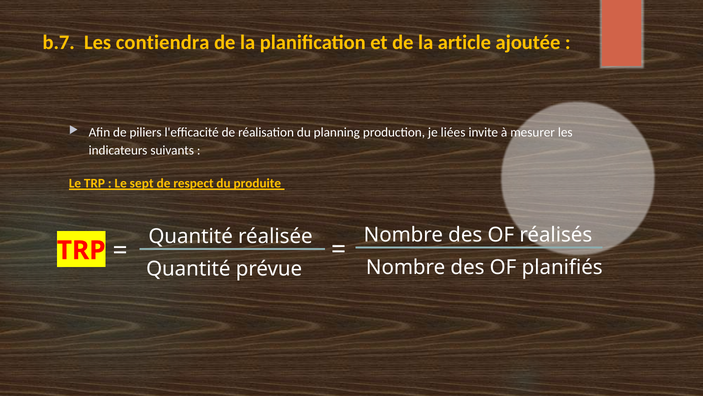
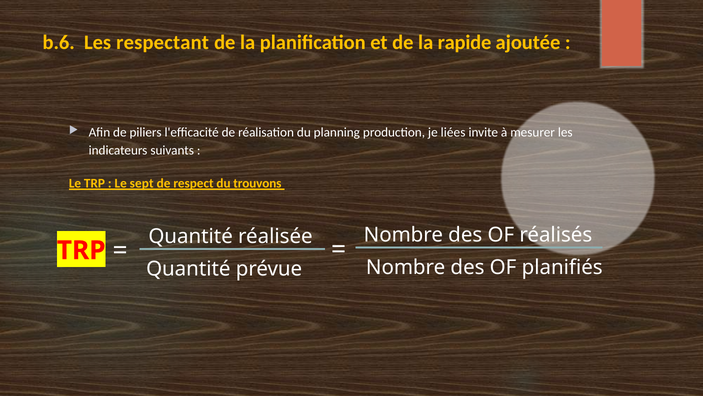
b.7: b.7 -> b.6 (59, 42)
contiendra: contiendra -> respectant (163, 42)
article: article -> rapide (464, 42)
produite: produite -> trouvons (257, 183)
